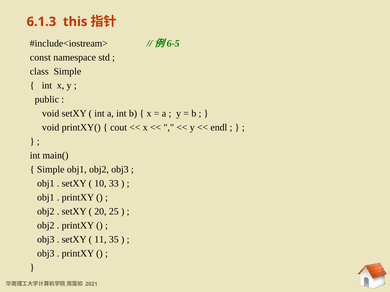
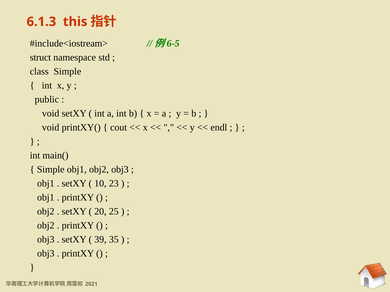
const: const -> struct (40, 57)
33: 33 -> 23 (114, 184)
11: 11 -> 39 (100, 240)
